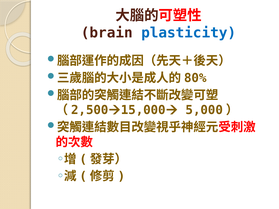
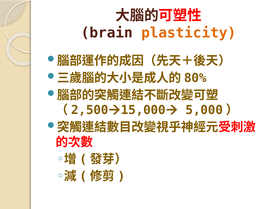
plasticity colour: blue -> orange (189, 33)
